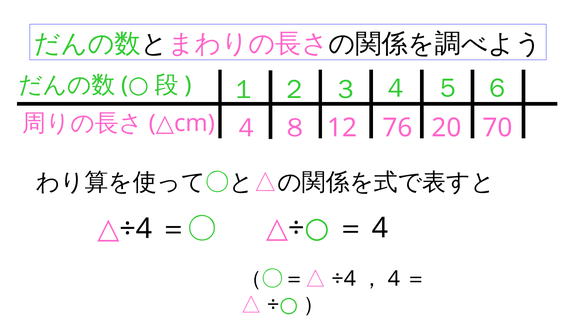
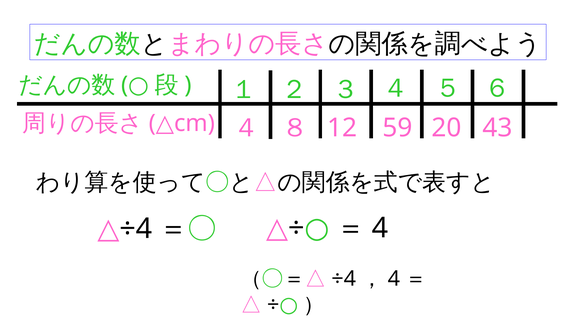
76: 76 -> 59 (398, 128)
70: 70 -> 43 (497, 128)
